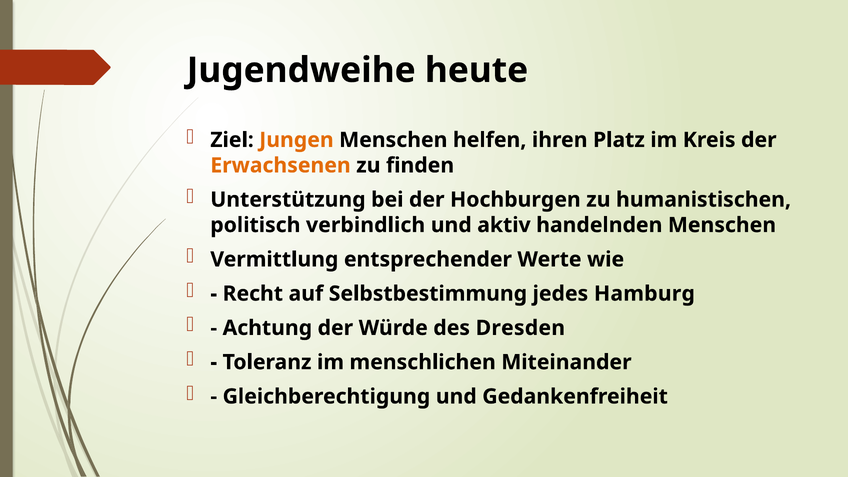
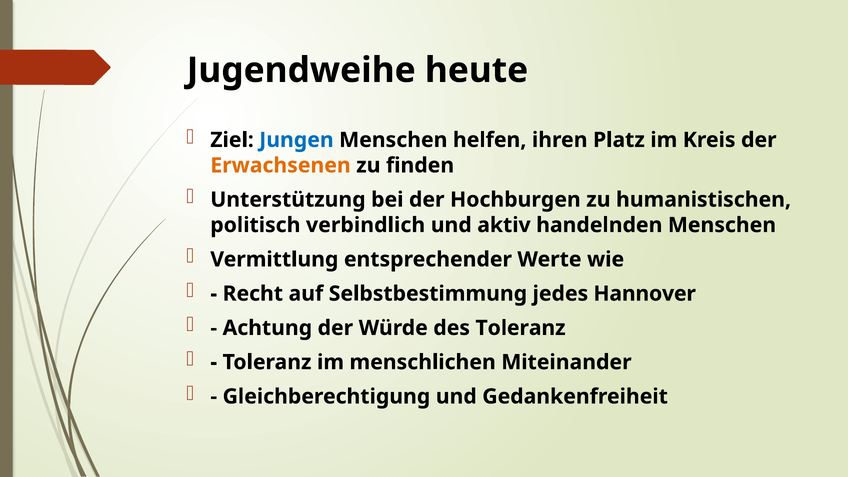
Jungen colour: orange -> blue (296, 140)
Hamburg: Hamburg -> Hannover (645, 294)
des Dresden: Dresden -> Toleranz (521, 328)
